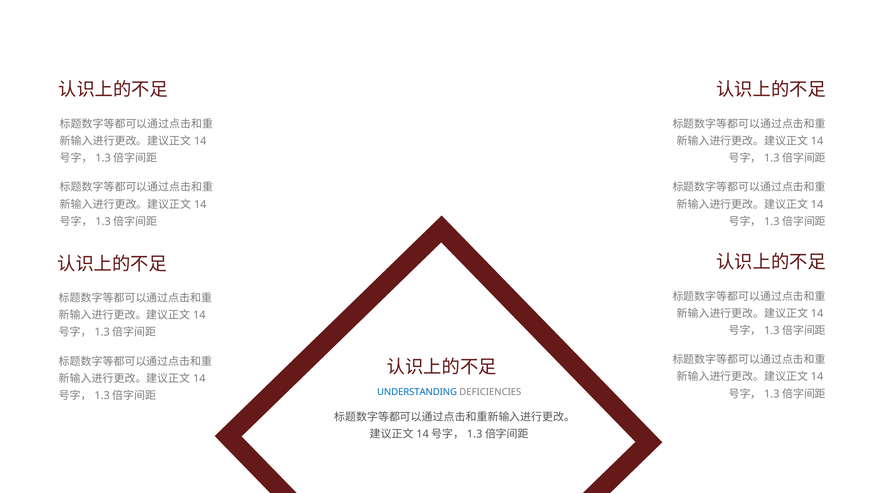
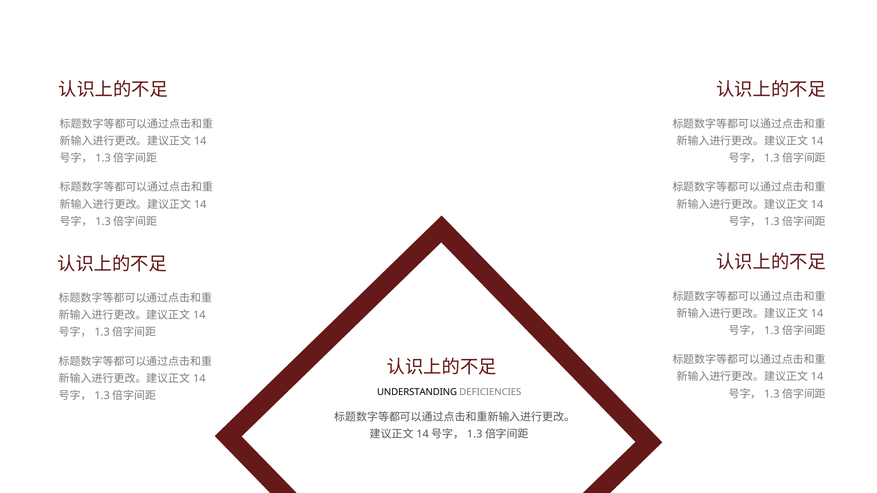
UNDERSTANDING colour: blue -> black (417, 392)
